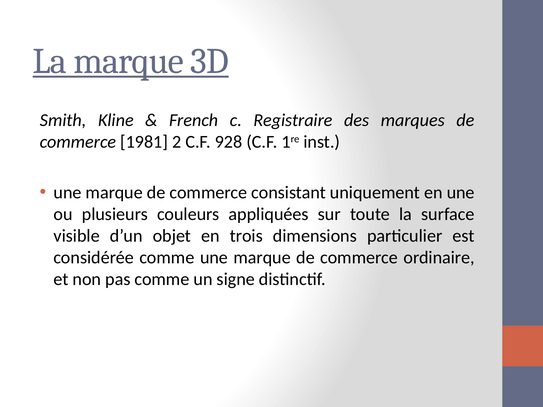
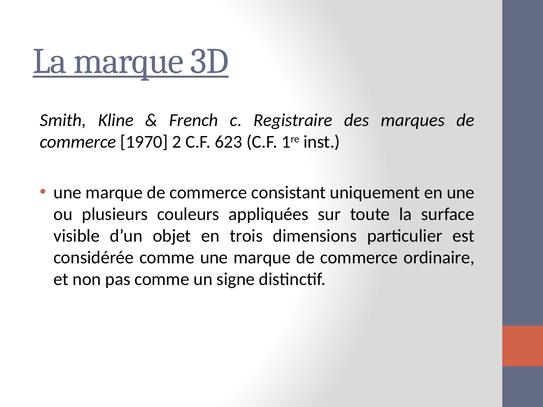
1981: 1981 -> 1970 (144, 142)
928: 928 -> 623 (229, 142)
